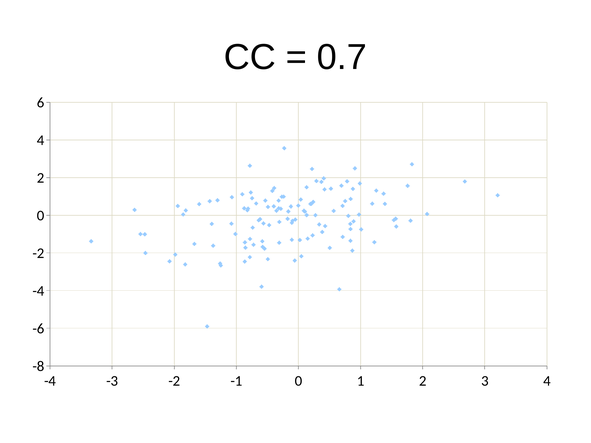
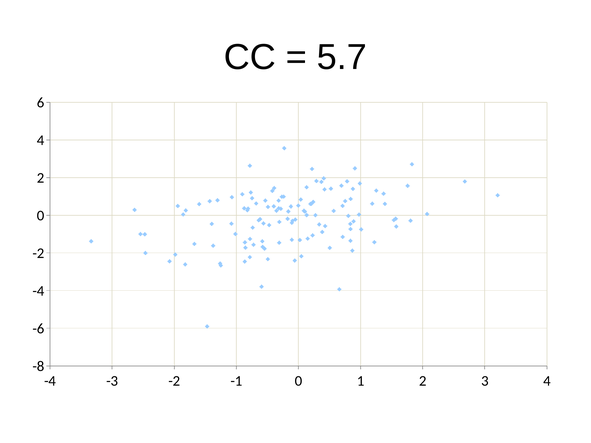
0.7: 0.7 -> 5.7 (342, 57)
